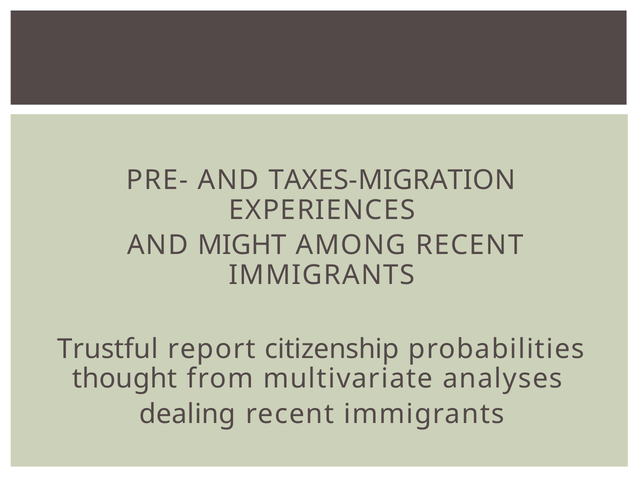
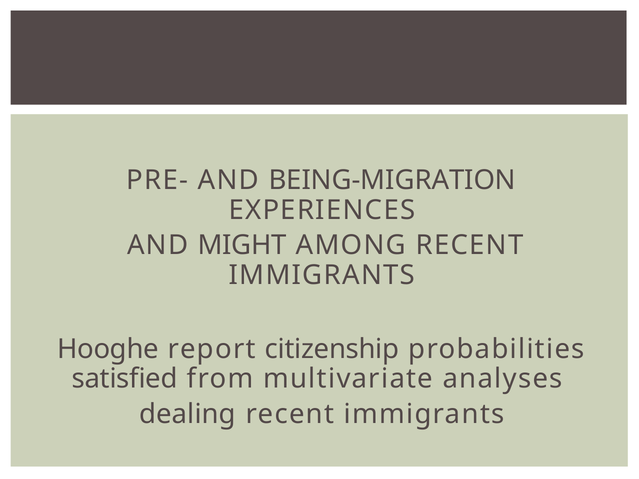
TAXES-MIGRATION: TAXES-MIGRATION -> BEING-MIGRATION (392, 180)
Trustful: Trustful -> Hooghe (108, 349)
thought: thought -> satisfied (125, 379)
